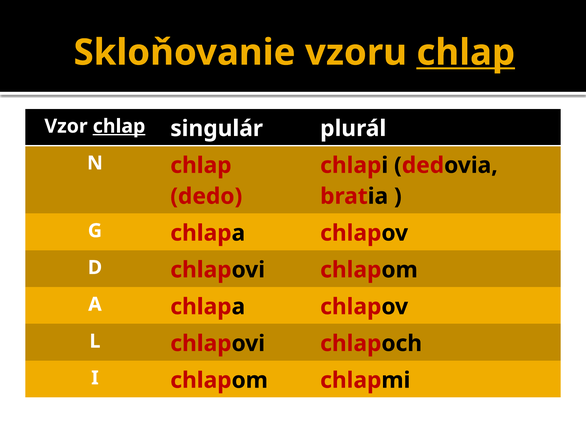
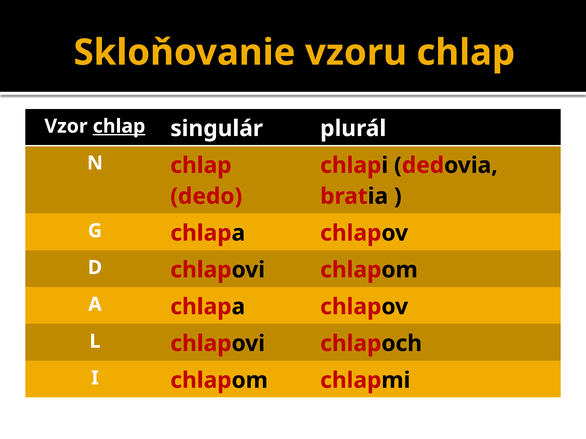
chlap underline: present -> none (466, 53)
